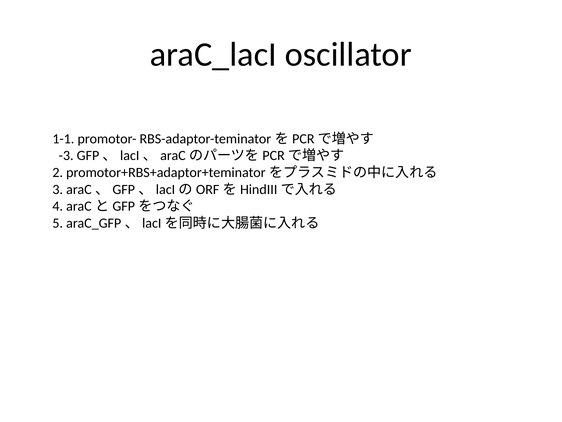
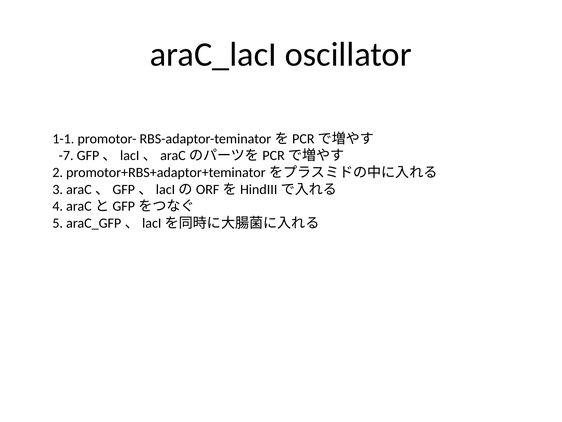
-3: -3 -> -7 (66, 155)
